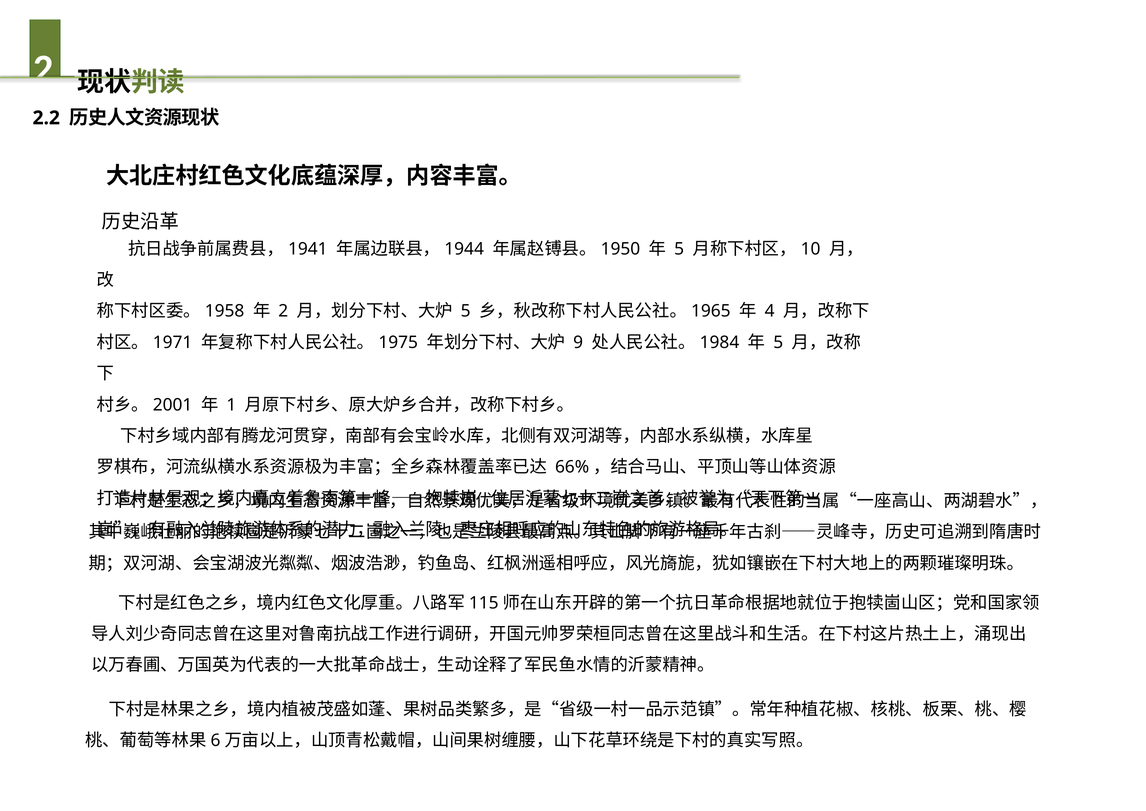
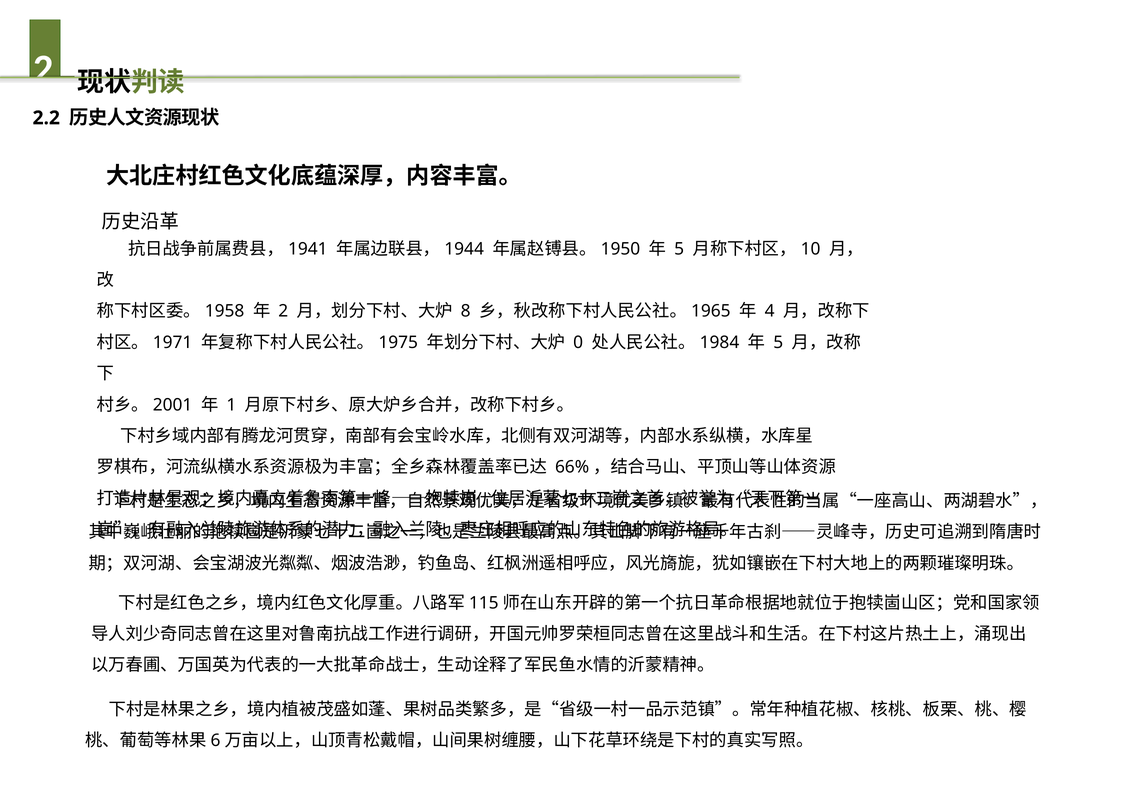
5: 5 -> 8 (466, 311)
9: 9 -> 0 (578, 342)
